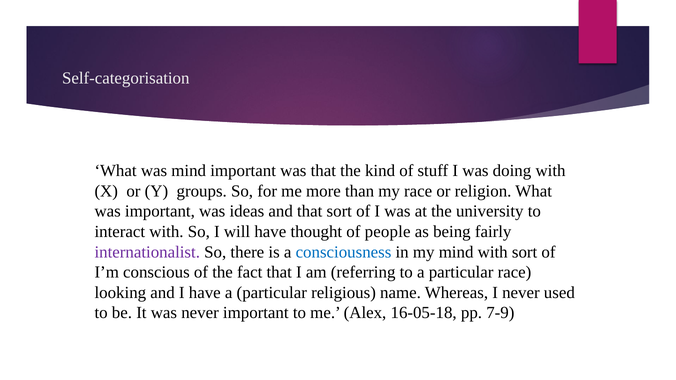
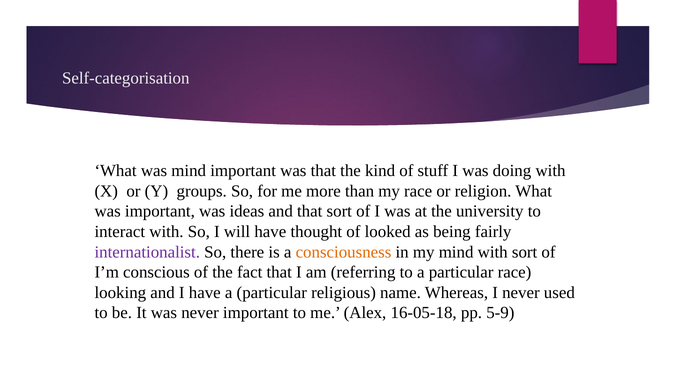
people: people -> looked (388, 232)
consciousness colour: blue -> orange (344, 252)
7-9: 7-9 -> 5-9 (500, 313)
